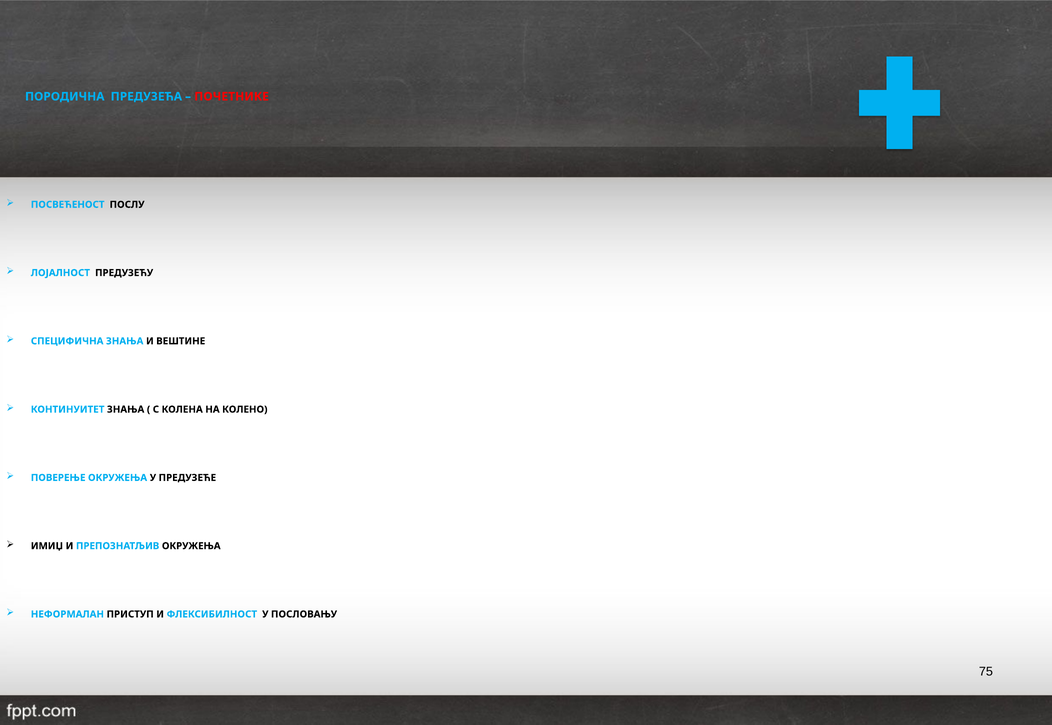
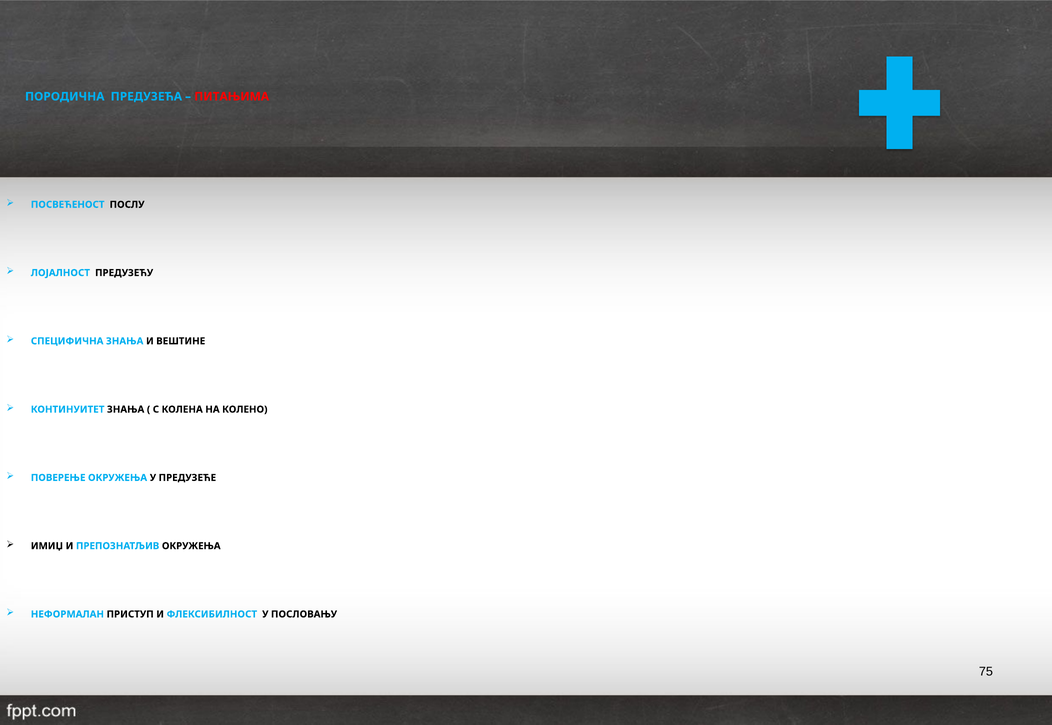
ПОЧЕТНИКЕ: ПОЧЕТНИКЕ -> ПИТАЊИМА (232, 97)
